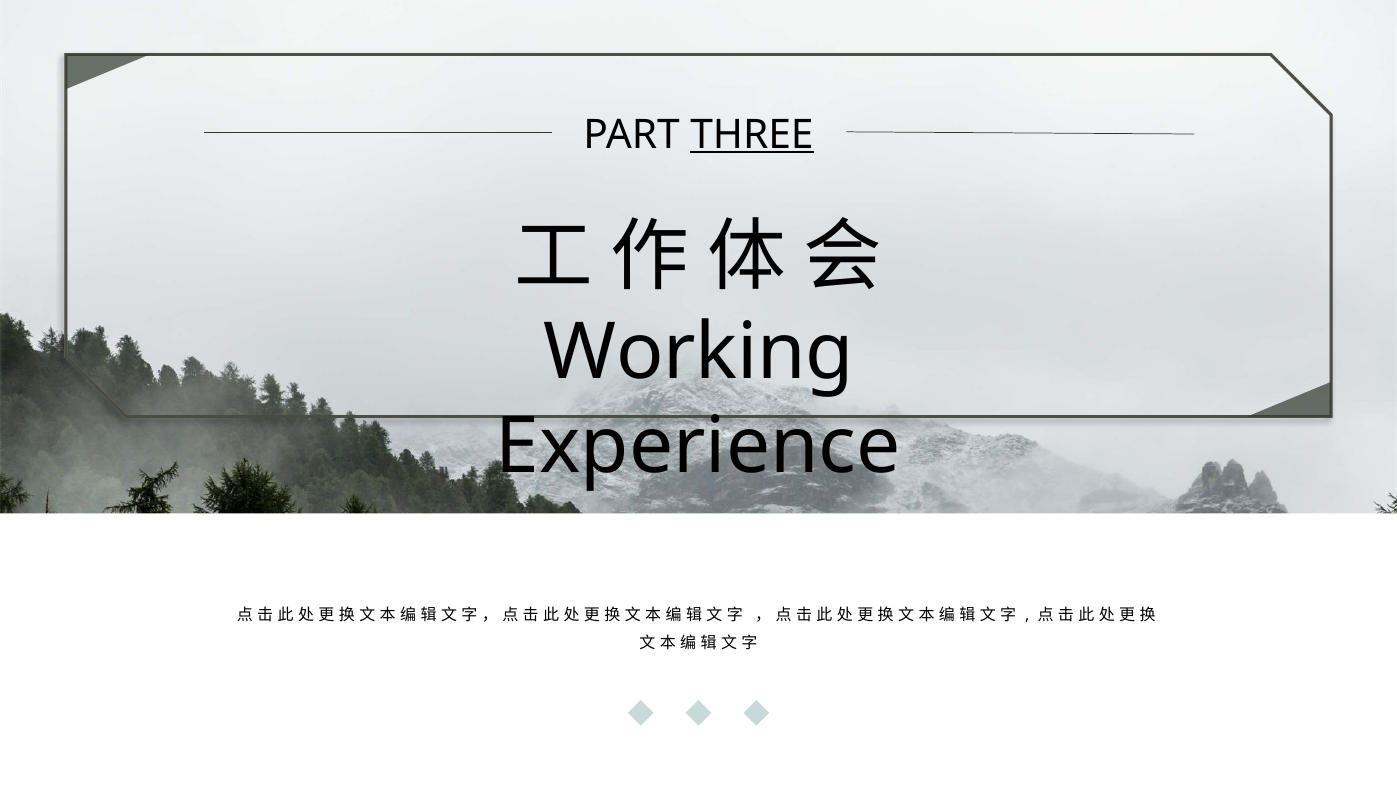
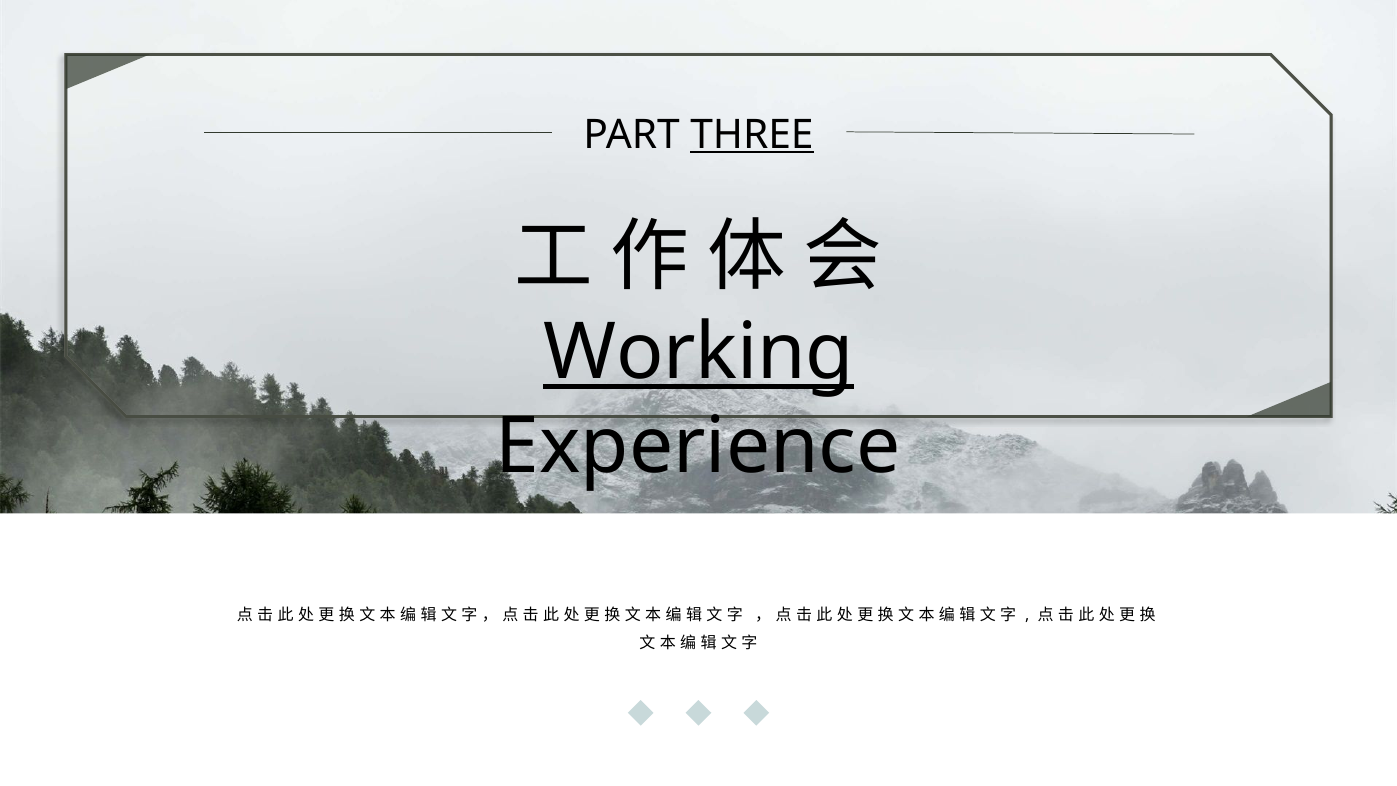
Working underline: none -> present (699, 352)
